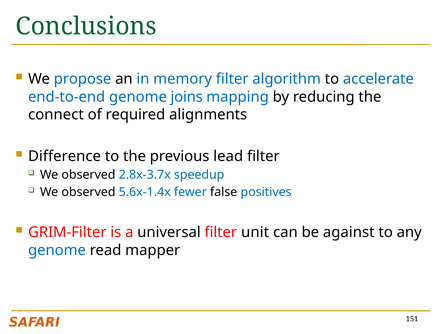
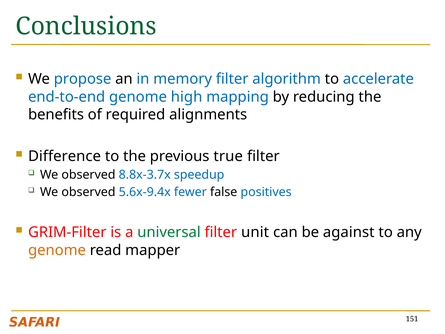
joins: joins -> high (187, 97)
connect: connect -> benefits (56, 115)
lead: lead -> true (228, 156)
2.8x-3.7x: 2.8x-3.7x -> 8.8x-3.7x (145, 175)
5.6x-1.4x: 5.6x-1.4x -> 5.6x-9.4x (145, 192)
universal colour: black -> green (169, 232)
genome colour: blue -> orange (57, 250)
